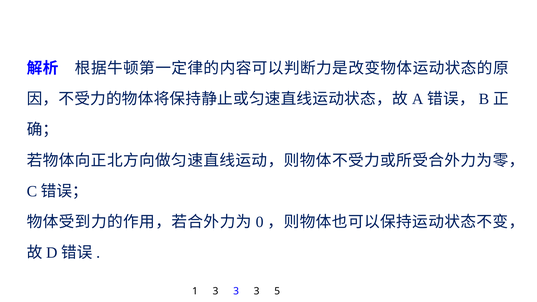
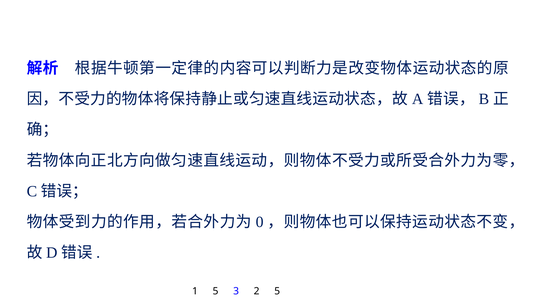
1 3: 3 -> 5 (216, 291)
3: 3 -> 2 (257, 291)
